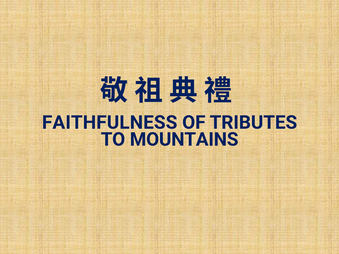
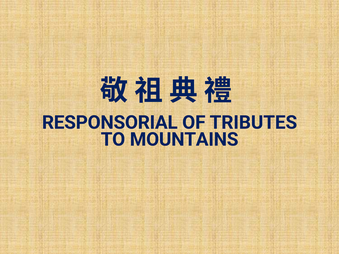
FAITHFULNESS: FAITHFULNESS -> RESPONSORIAL (110, 123)
